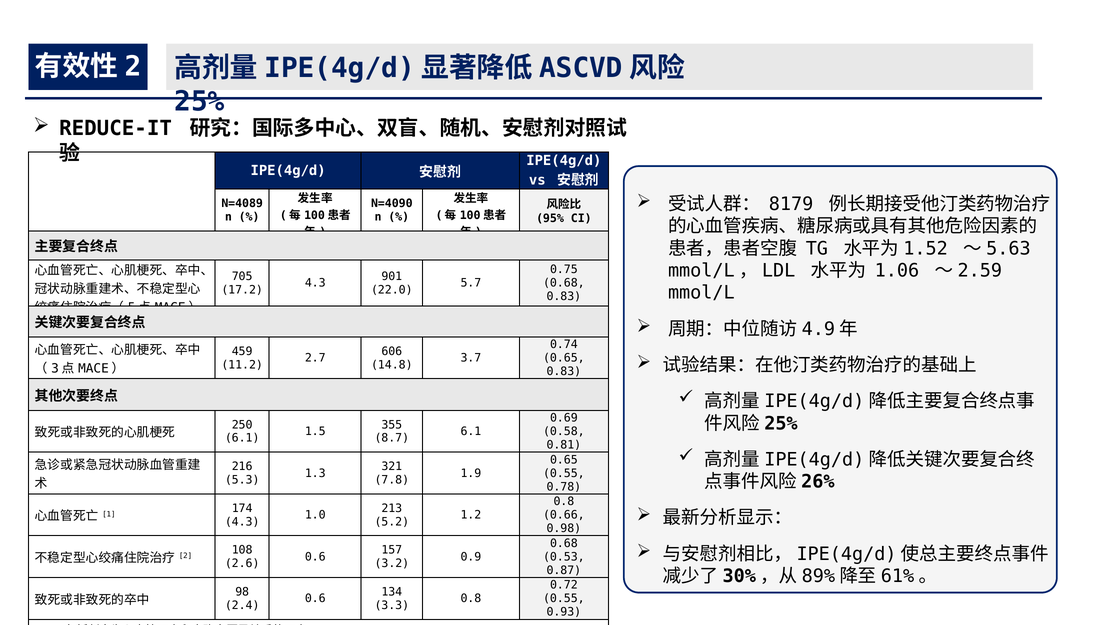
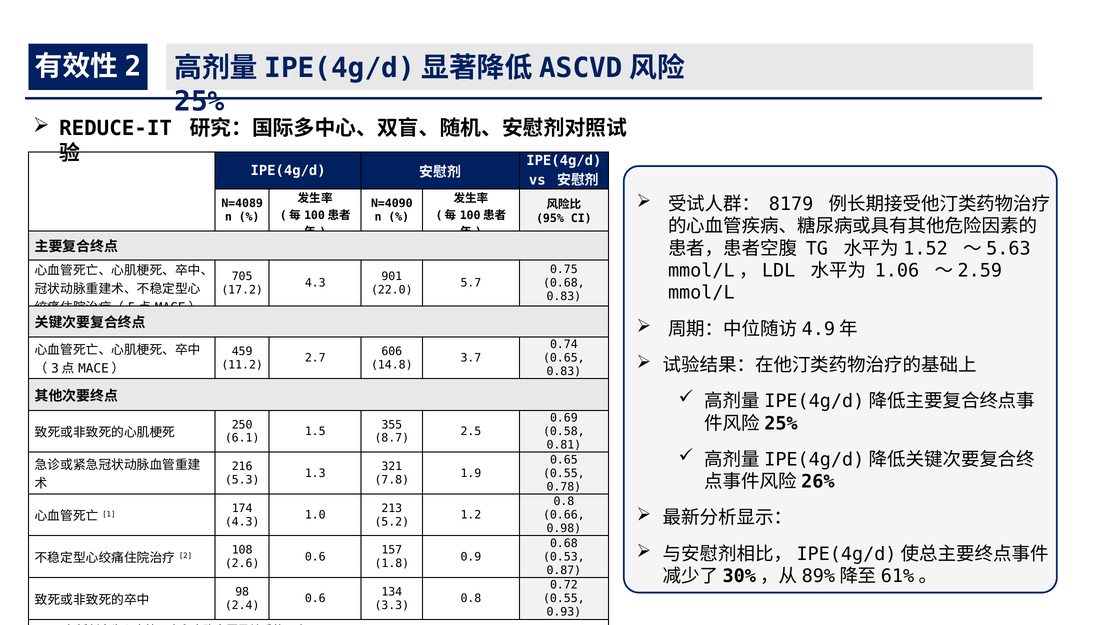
6.1: 6.1 -> 2.5 (471, 431)
3.2: 3.2 -> 1.8 (392, 563)
